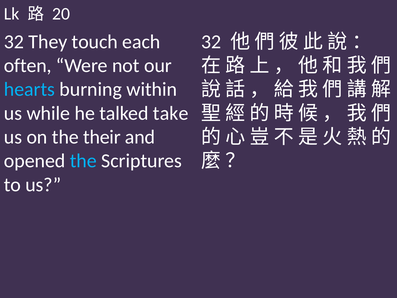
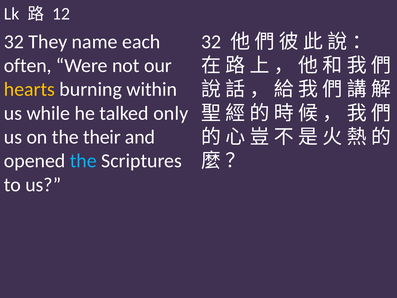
20: 20 -> 12 (61, 14)
touch: touch -> name (95, 42)
hearts colour: light blue -> yellow (29, 89)
take: take -> only (171, 113)
